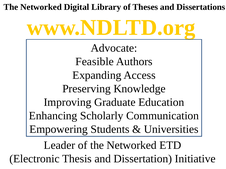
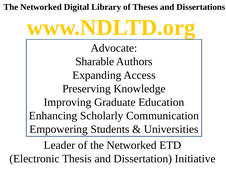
Feasible: Feasible -> Sharable (95, 62)
